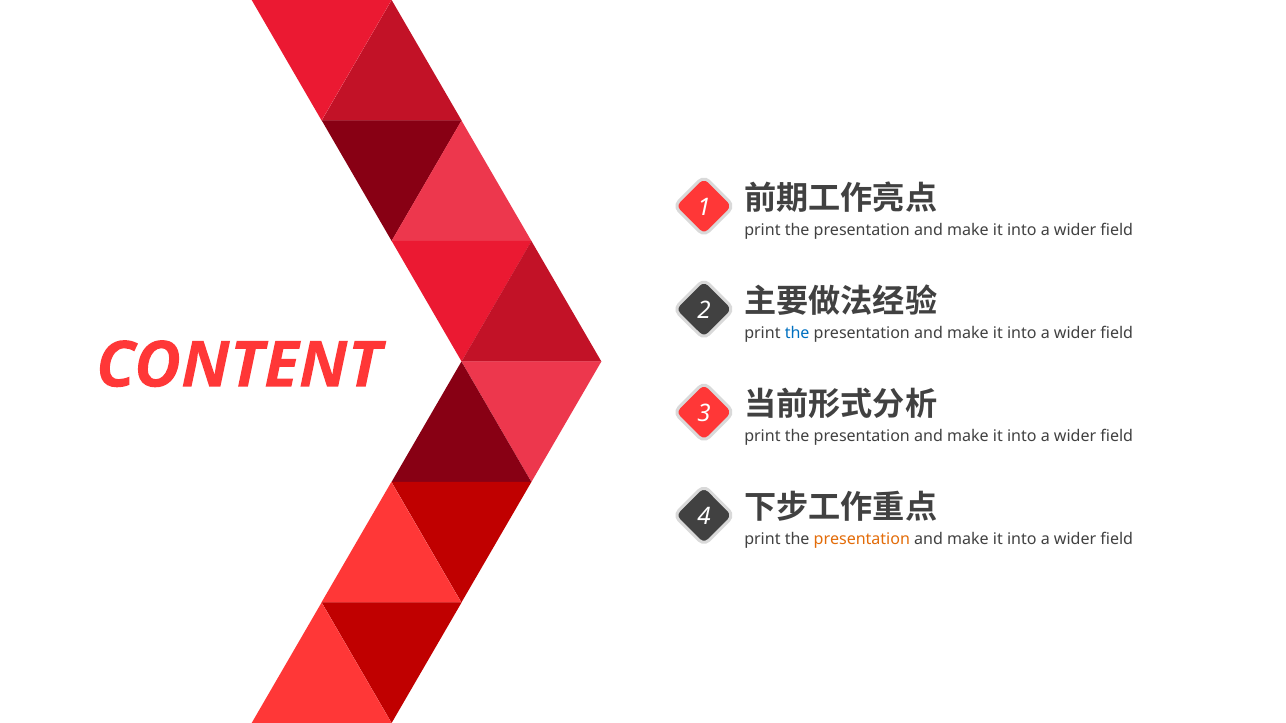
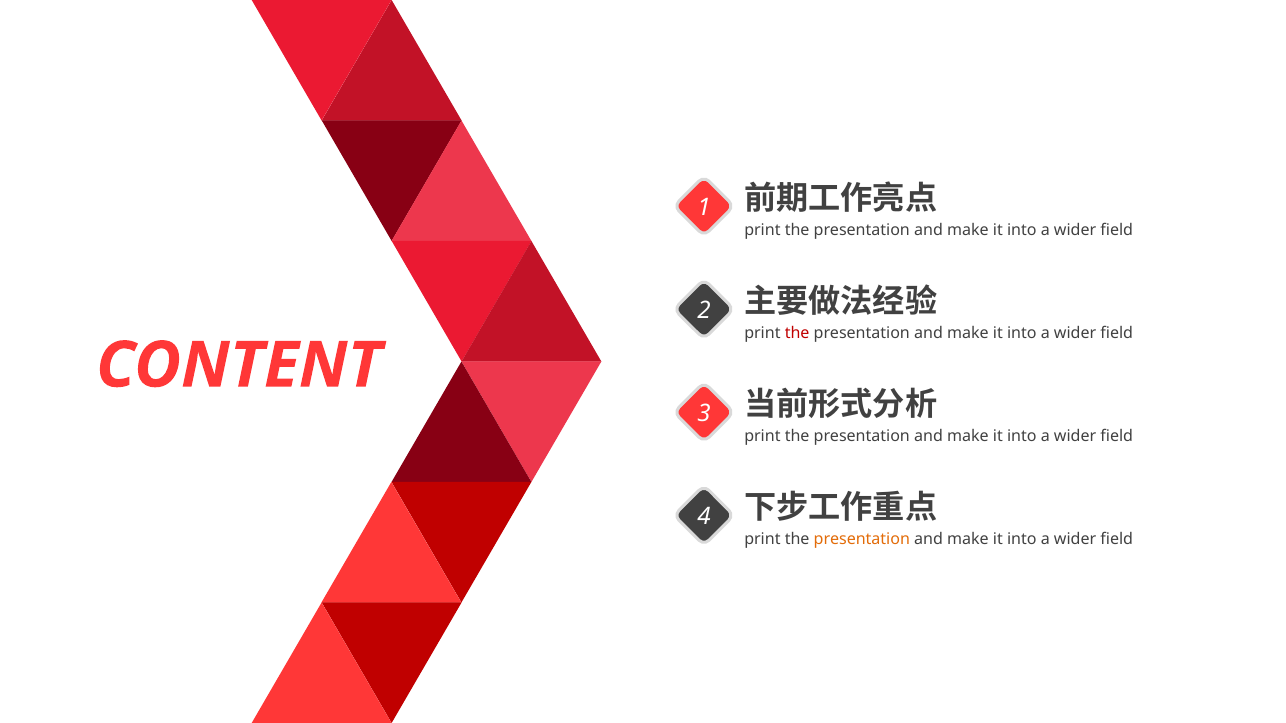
the colour: blue -> red (797, 333)
